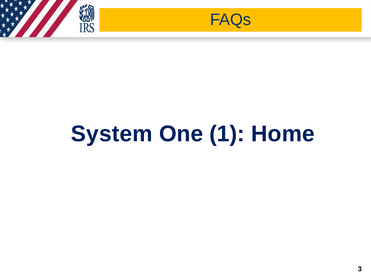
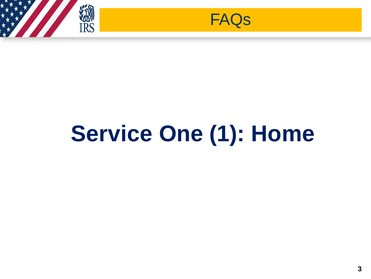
System: System -> Service (112, 134)
